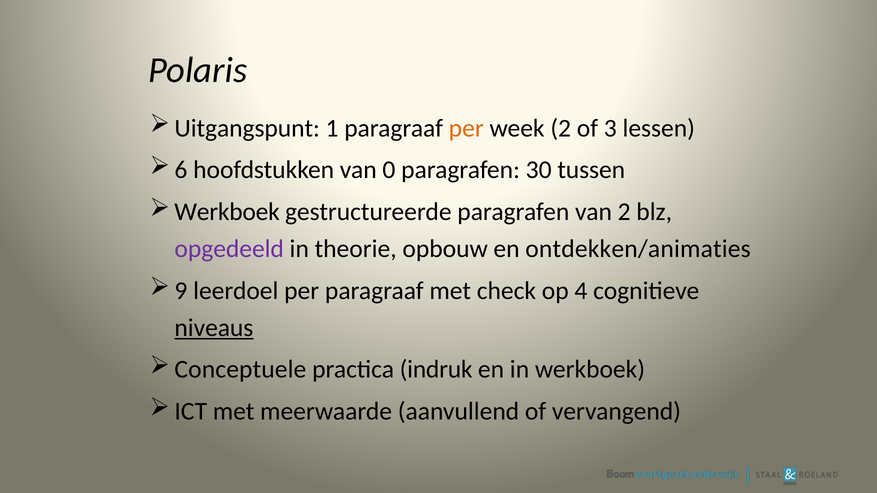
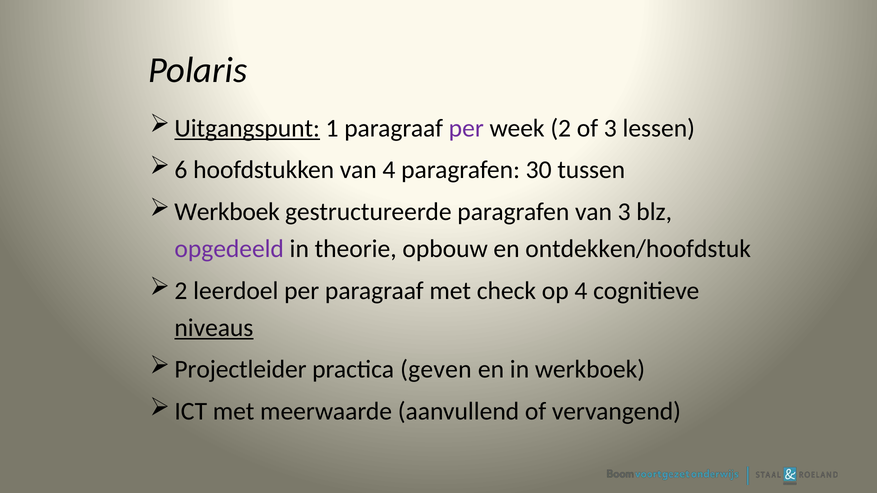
Uitgangspunt underline: none -> present (247, 128)
per colour: orange -> purple (466, 128)
van 0: 0 -> 4 (389, 170)
van 2: 2 -> 3 (624, 212)
ontdekken/animaties: ontdekken/animaties -> ontdekken/hoofdstuk (638, 249)
9: 9 -> 2 (181, 291)
Conceptuele: Conceptuele -> Projectleider (241, 370)
indruk: indruk -> geven (436, 370)
